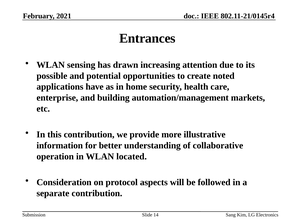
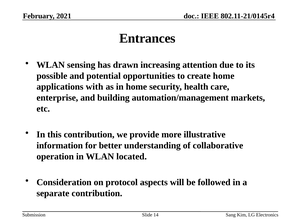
create noted: noted -> home (224, 76)
have: have -> with (95, 87)
